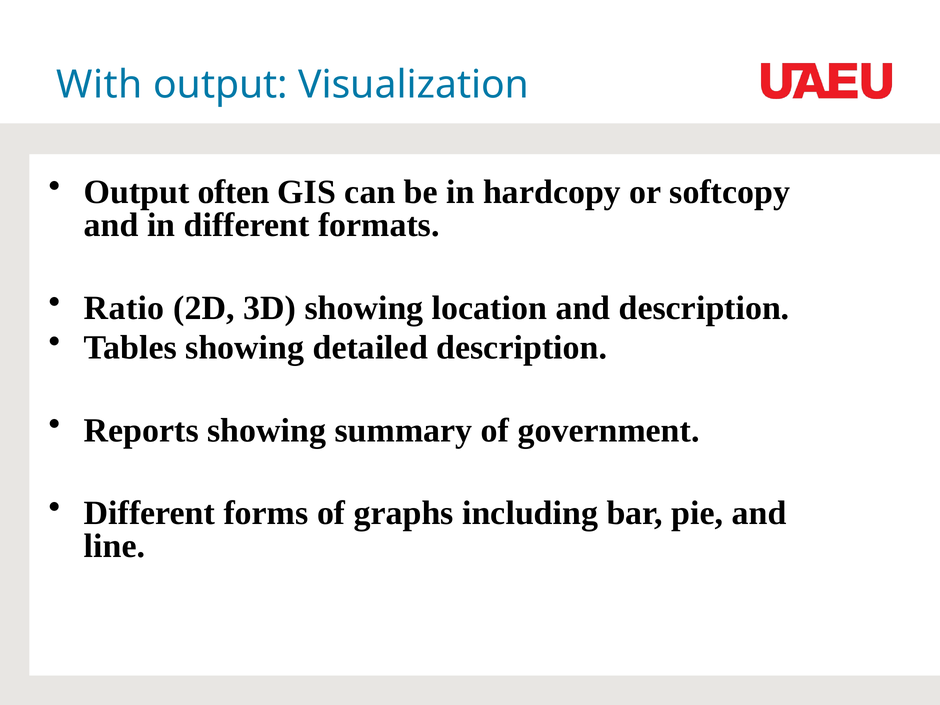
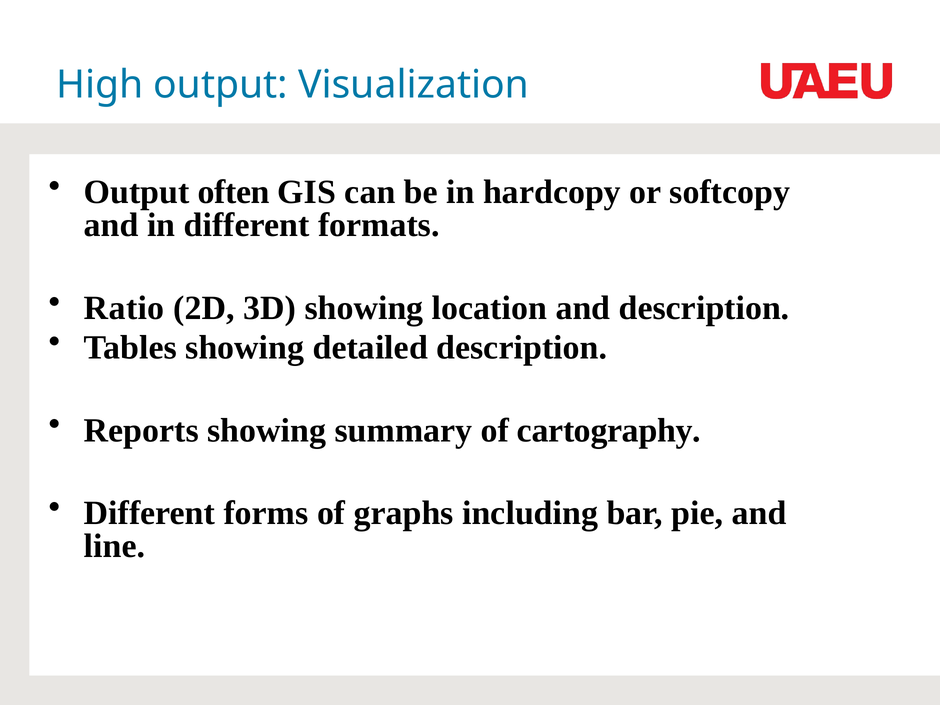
With: With -> High (100, 85)
government: government -> cartography (609, 430)
